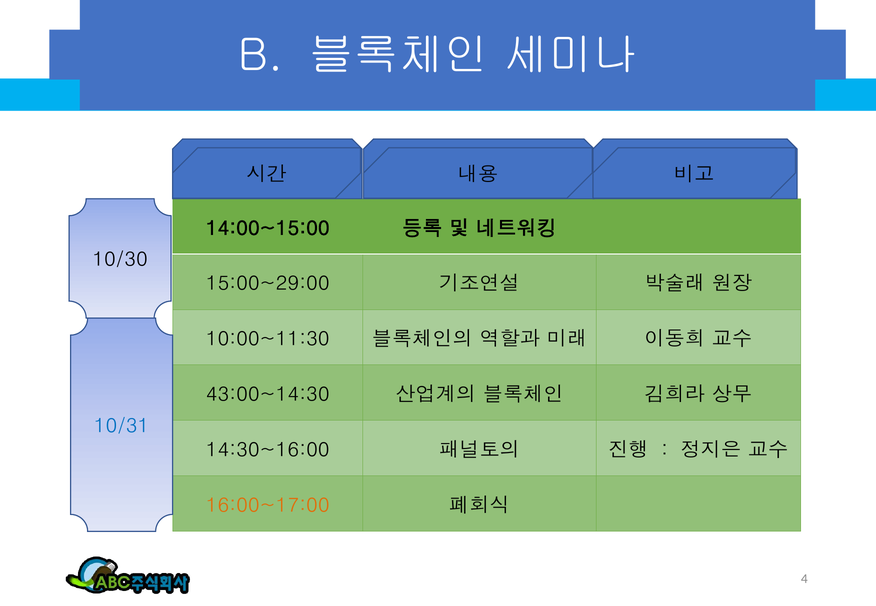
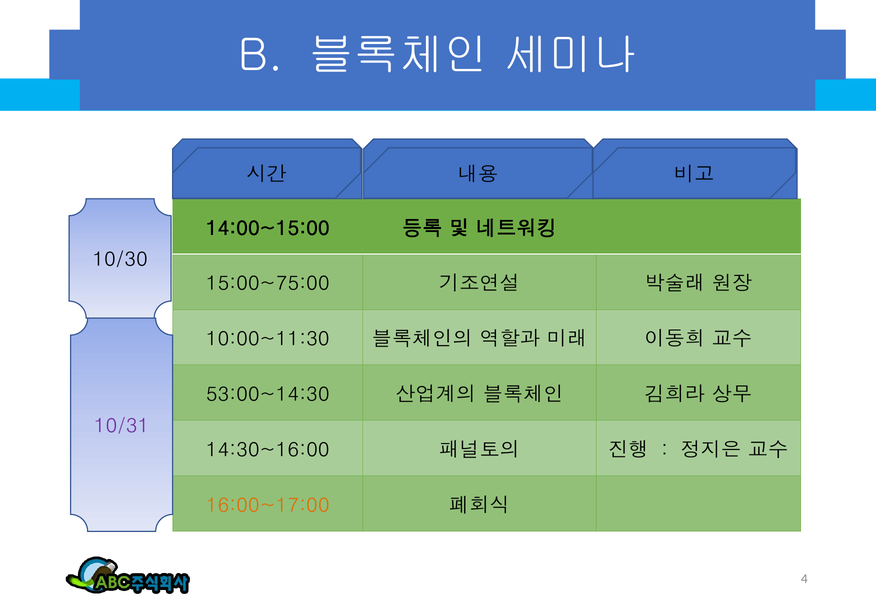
15:00~29:00: 15:00~29:00 -> 15:00~75:00 (268, 284)
43:00~14:30: 43:00~14:30 -> 53:00~14:30 (268, 395)
10/31 colour: blue -> purple (122, 426)
